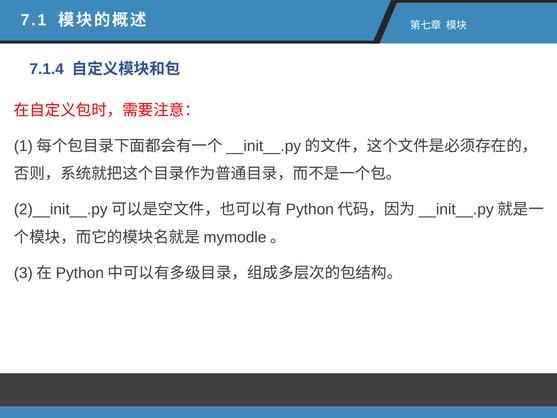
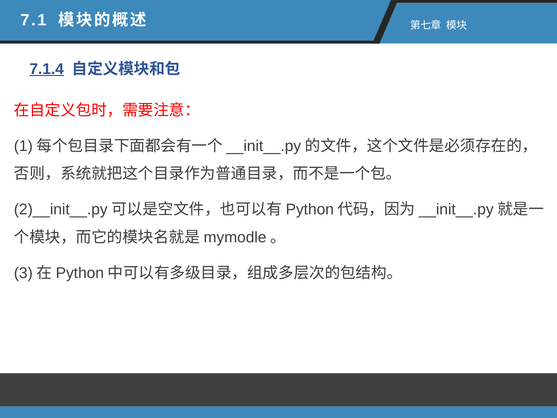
7.1.4 underline: none -> present (47, 69)
